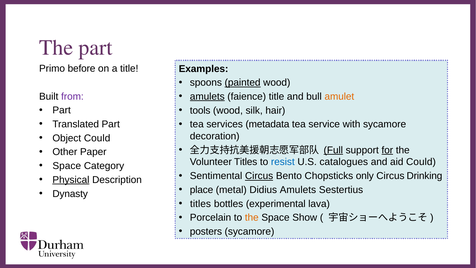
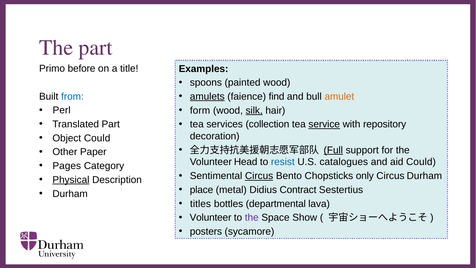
painted underline: present -> none (243, 83)
faience title: title -> find (277, 96)
from colour: purple -> blue (72, 96)
Part: Part -> Perl (62, 110)
tools: tools -> form (200, 110)
silk underline: none -> present (254, 110)
metadata: metadata -> collection (267, 124)
service underline: none -> present (324, 124)
with sycamore: sycamore -> repository (385, 124)
for underline: present -> none (387, 150)
Volunteer Titles: Titles -> Head (246, 162)
Space: Space -> Pages (67, 166)
Circus Drinking: Drinking -> Durham (424, 176)
Didius Amulets: Amulets -> Contract (298, 190)
Dynasty: Dynasty -> Durham (70, 194)
experimental: experimental -> departmental (276, 204)
Porcelain: Porcelain -> Volunteer (211, 217)
the colour: orange -> purple (252, 217)
